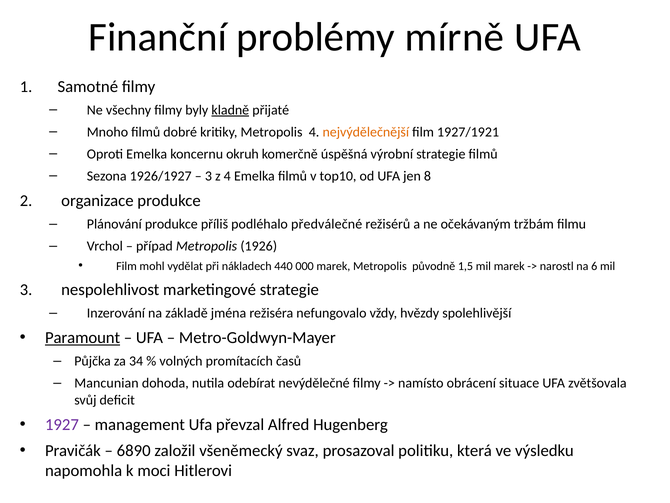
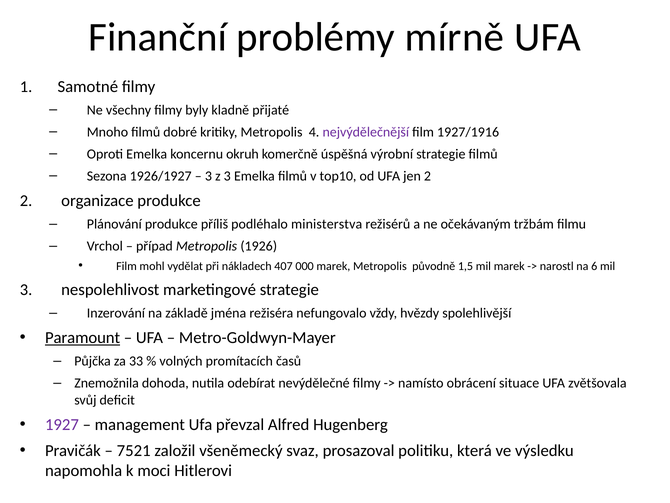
kladně underline: present -> none (230, 110)
nejvýdělečnější colour: orange -> purple (366, 132)
1927/1921: 1927/1921 -> 1927/1916 (468, 132)
z 4: 4 -> 3 (227, 176)
jen 8: 8 -> 2 (427, 176)
předválečné: předválečné -> ministerstva (327, 224)
440: 440 -> 407 (284, 266)
34: 34 -> 33 (136, 361)
Mancunian: Mancunian -> Znemožnila (107, 383)
6890: 6890 -> 7521 (134, 450)
